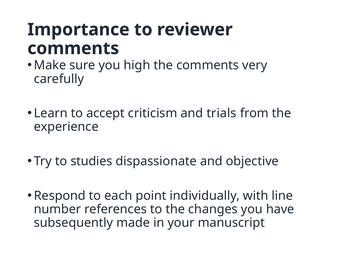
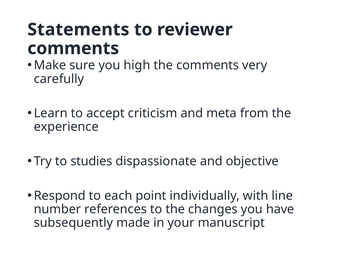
Importance: Importance -> Statements (78, 30)
trials: trials -> meta (222, 113)
